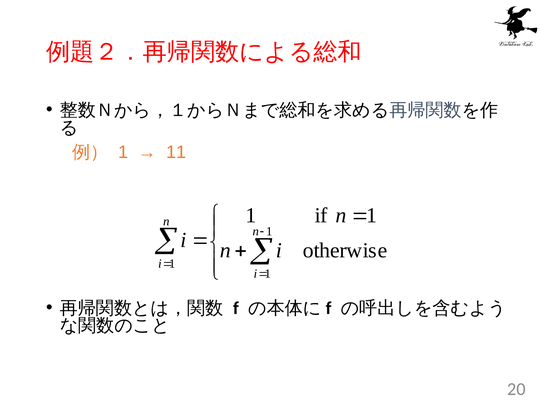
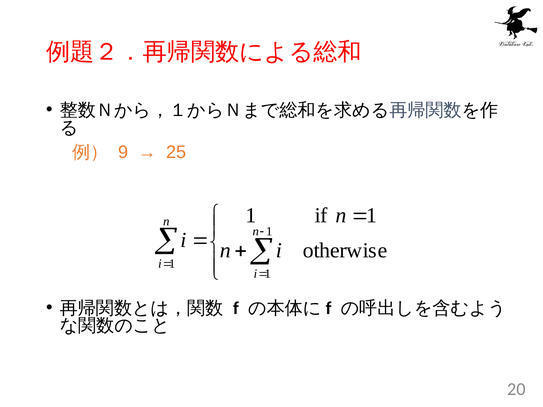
1: 1 -> 9 (123, 152)
11: 11 -> 25 (176, 152)
